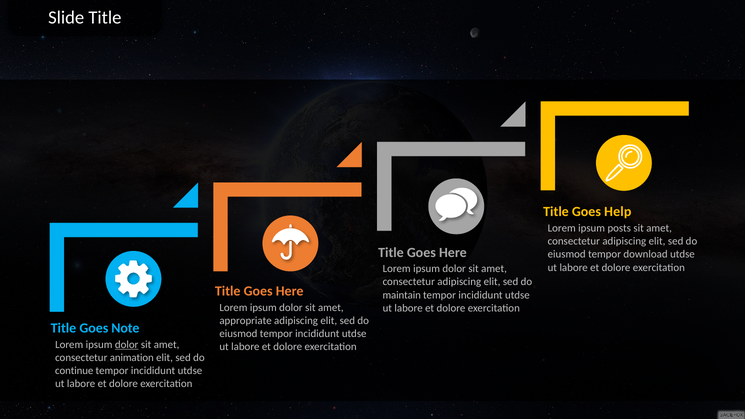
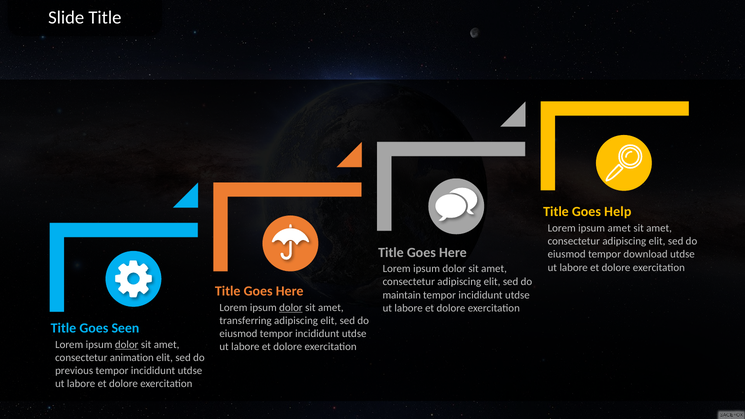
ipsum posts: posts -> amet (619, 228)
dolor underline: none -> present (291, 307)
appropriate: appropriate -> transferring (246, 321)
Note: Note -> Seen (125, 328)
continue: continue -> previous (74, 371)
